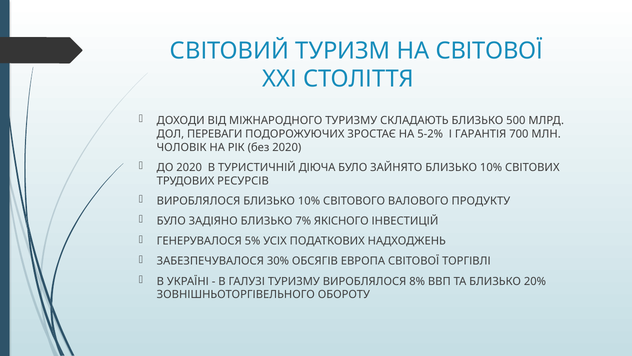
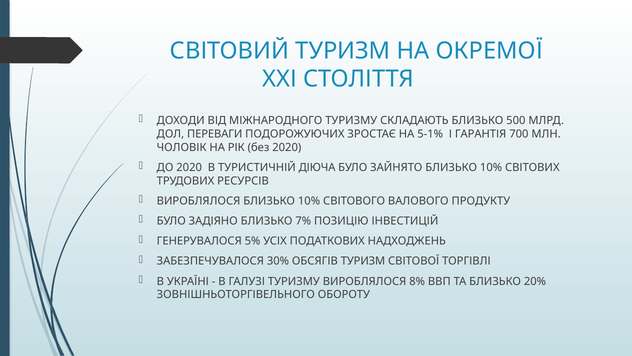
НА СВІТОВОЇ: СВІТОВОЇ -> ОКРЕМОЇ (489, 51)
5-2%: 5-2% -> 5-1% (430, 134)
ЯКІСНОГО: ЯКІСНОГО -> ПОЗИЦІЮ (341, 221)
ОБСЯГІВ ЕВРОПА: ЕВРОПА -> ТУРИЗМ (363, 261)
